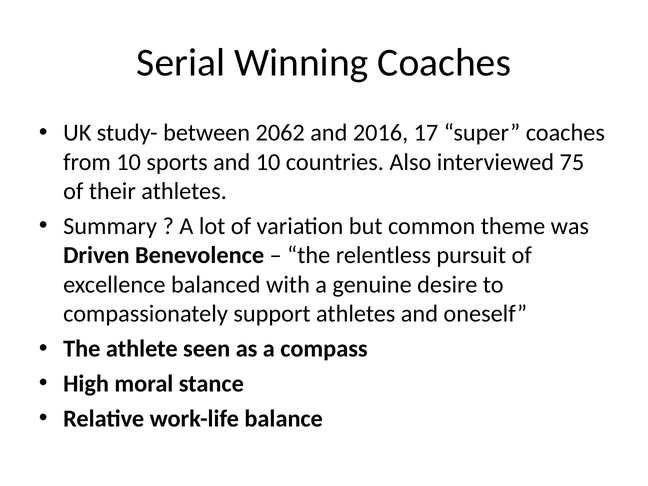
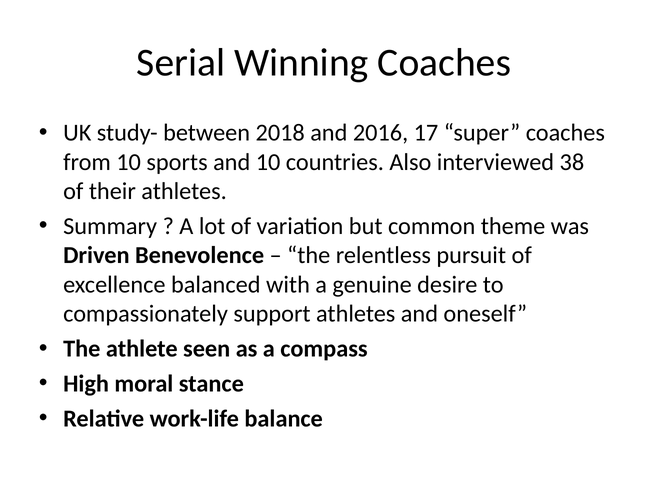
2062: 2062 -> 2018 (280, 133)
75: 75 -> 38 (572, 162)
